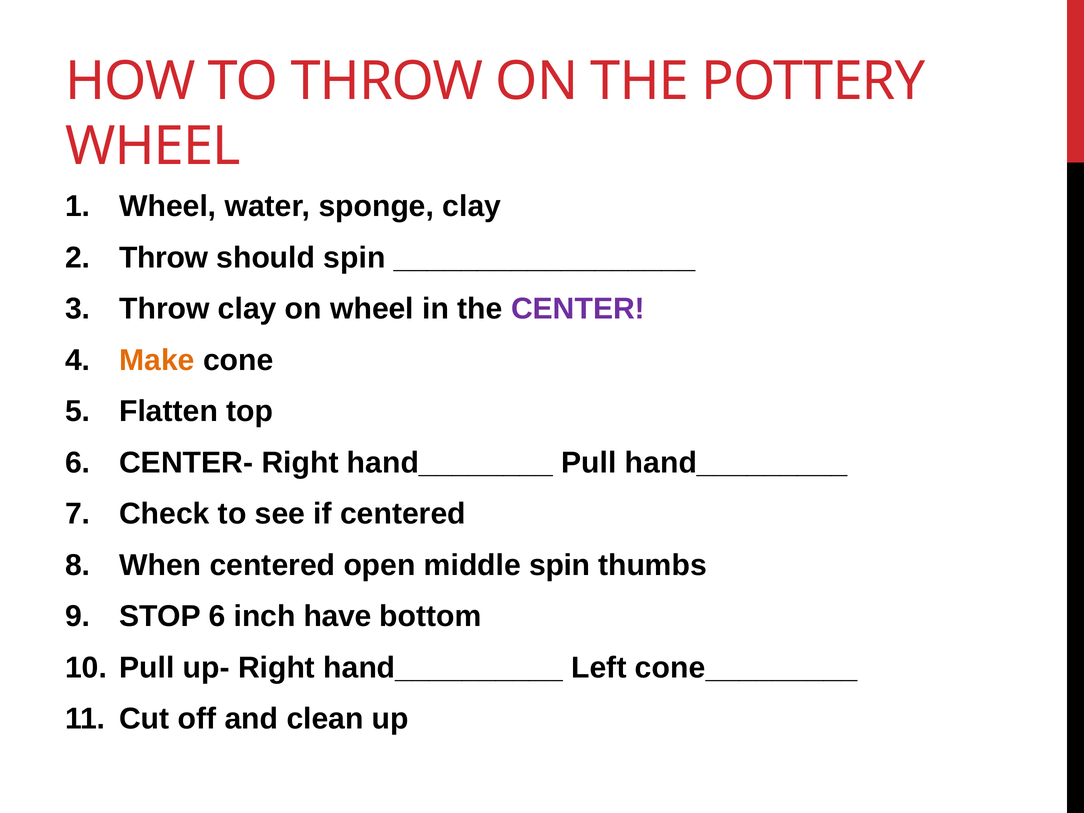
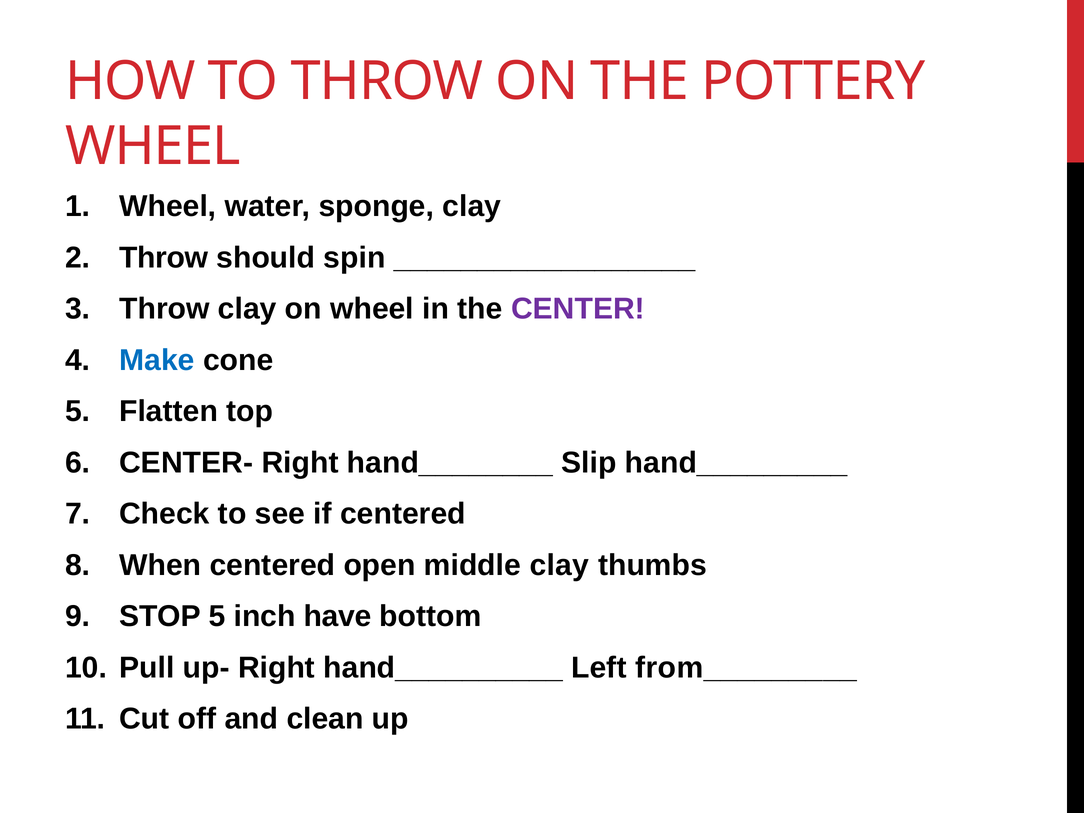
Make colour: orange -> blue (157, 360)
hand________ Pull: Pull -> Slip (589, 463)
middle spin: spin -> clay (559, 565)
STOP 6: 6 -> 5 (217, 616)
cone_________: cone_________ -> from_________ (746, 668)
